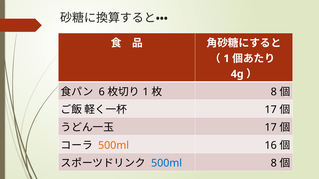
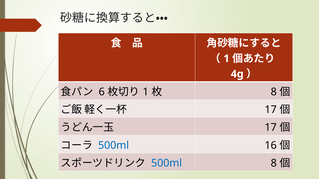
500ml colour: orange -> blue (114, 146)
